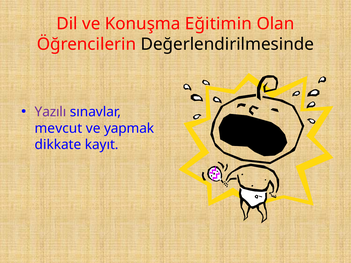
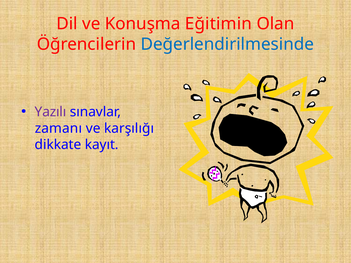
Değerlendirilmesinde colour: black -> blue (227, 44)
mevcut: mevcut -> zamanı (58, 128)
yapmak: yapmak -> karşılığı (129, 128)
